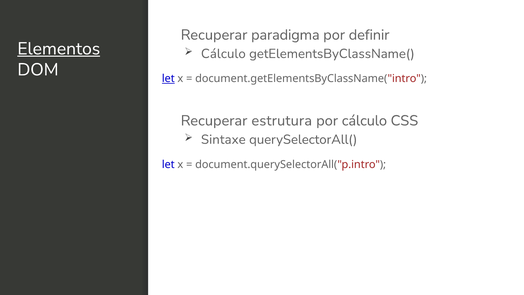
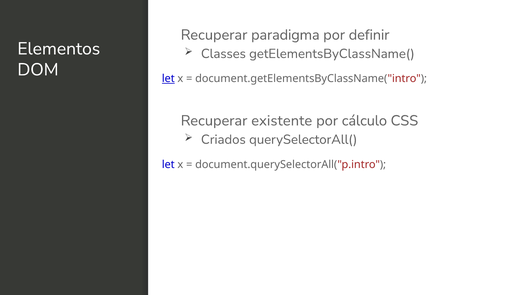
Elementos underline: present -> none (59, 49)
Cálculo: Cálculo -> Classes (223, 54)
estrutura: estrutura -> existente (282, 121)
Sintaxe: Sintaxe -> Criados (223, 139)
